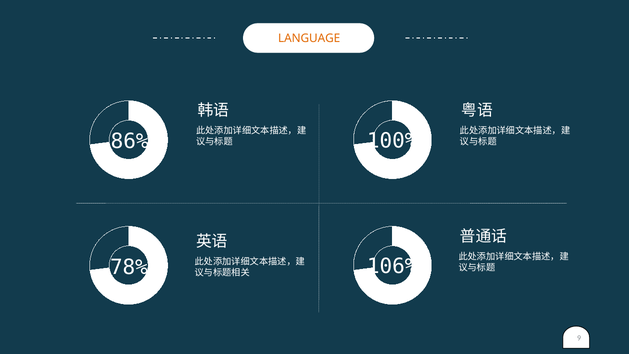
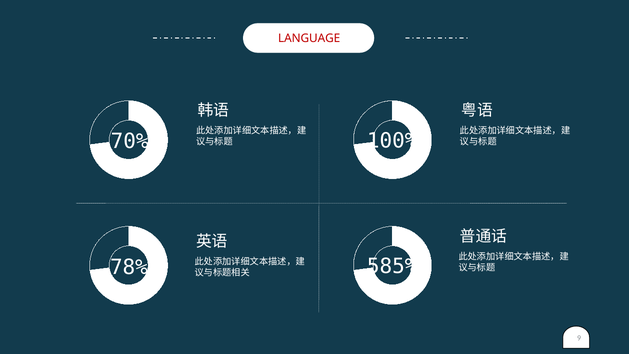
LANGUAGE colour: orange -> red (309, 39)
86%: 86% -> 70% (130, 141)
106%: 106% -> 585% (392, 266)
